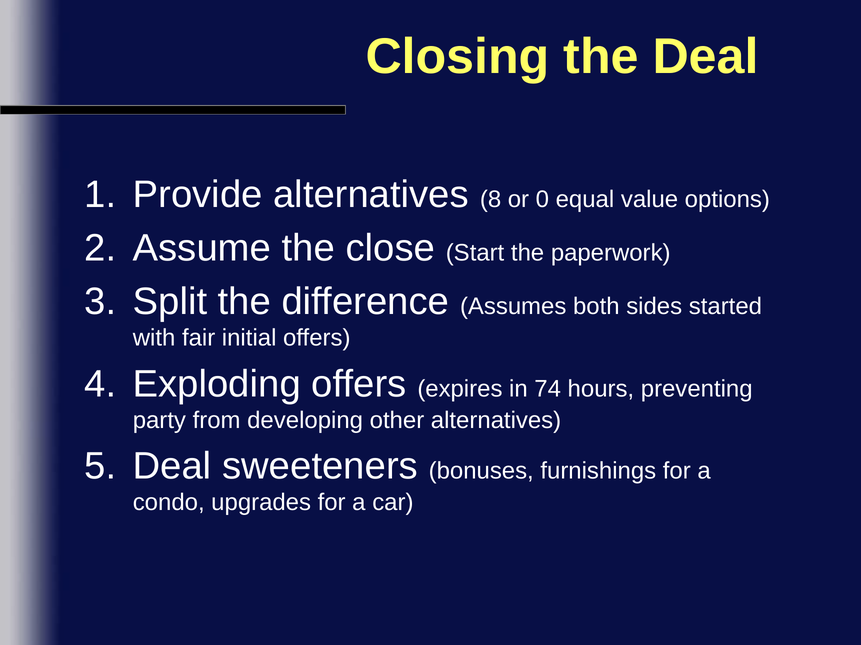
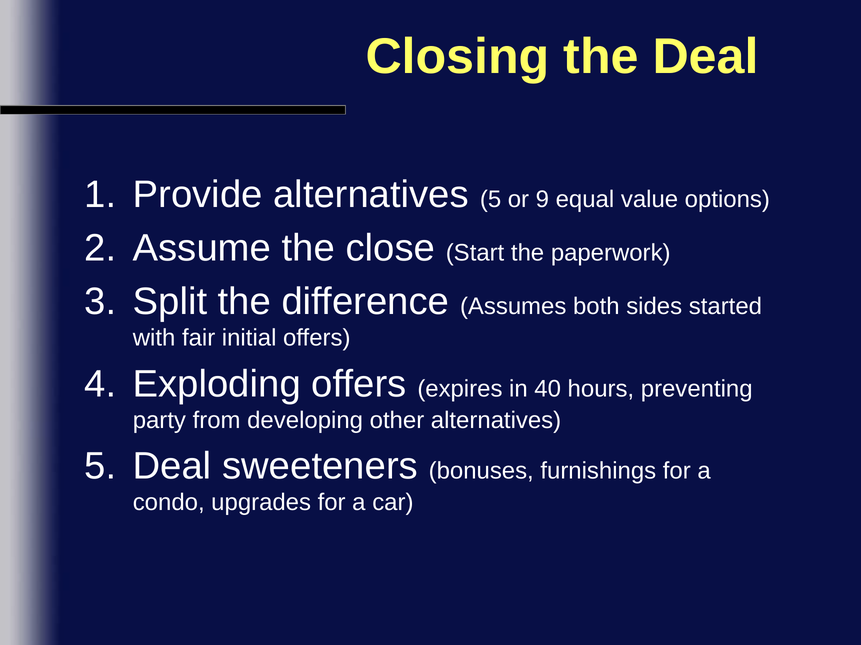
Provide alternatives 8: 8 -> 5 (491, 200)
0: 0 -> 9 (542, 200)
74: 74 -> 40 (548, 389)
